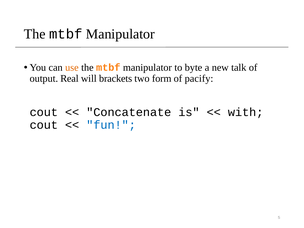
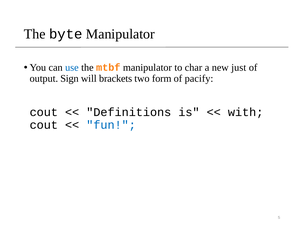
mtbf: mtbf -> byte (66, 34)
use colour: orange -> blue (72, 68)
byte: byte -> char (194, 68)
talk: talk -> just (239, 68)
Real: Real -> Sign (69, 79)
Concatenate: Concatenate -> Definitions (129, 112)
